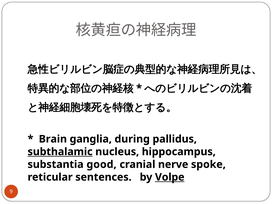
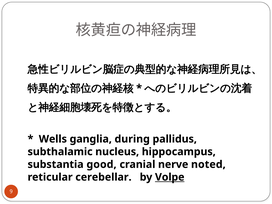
Brain: Brain -> Wells (53, 139)
subthalamic underline: present -> none (60, 152)
spoke: spoke -> noted (208, 164)
sentences: sentences -> cerebellar (103, 177)
